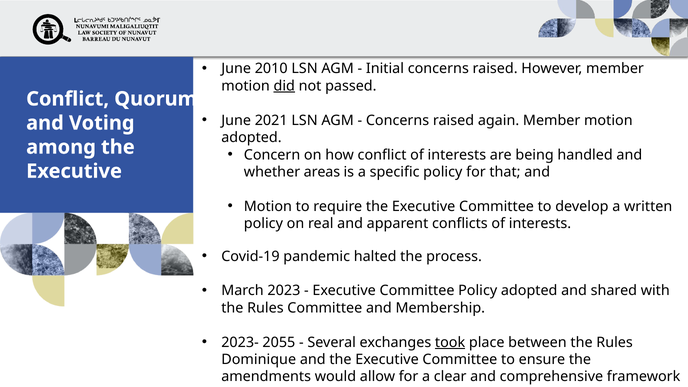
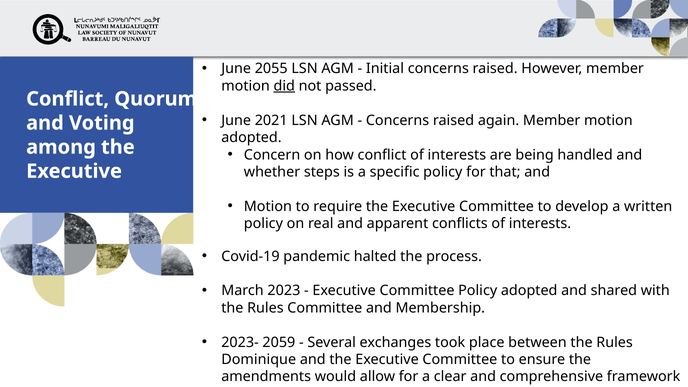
2010: 2010 -> 2055 (271, 69)
areas: areas -> steps (322, 172)
2055: 2055 -> 2059 (279, 342)
took underline: present -> none (450, 342)
